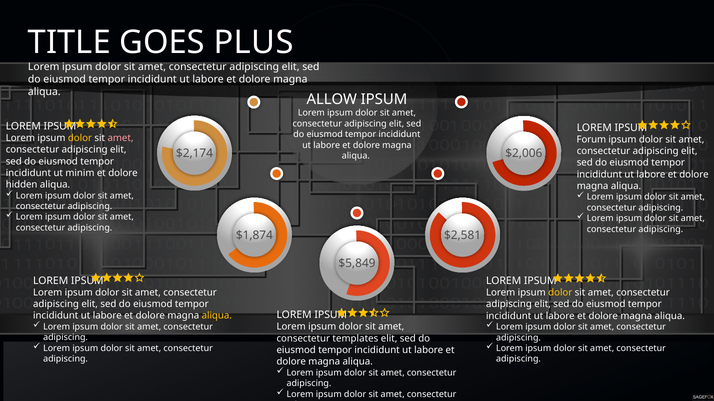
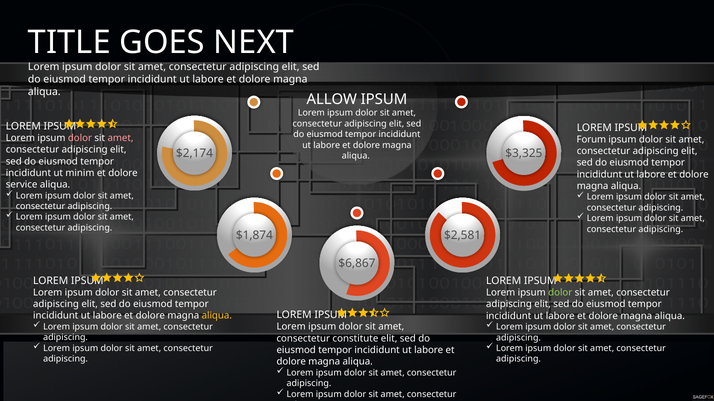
PLUS: PLUS -> NEXT (254, 42)
dolor colour: yellow -> pink (80, 138)
$2,006: $2,006 -> $3,325 (524, 154)
hidden: hidden -> service (22, 185)
$5,849: $5,849 -> $6,867 (357, 264)
dolor colour: yellow -> light green (560, 293)
templates: templates -> constitute (355, 339)
